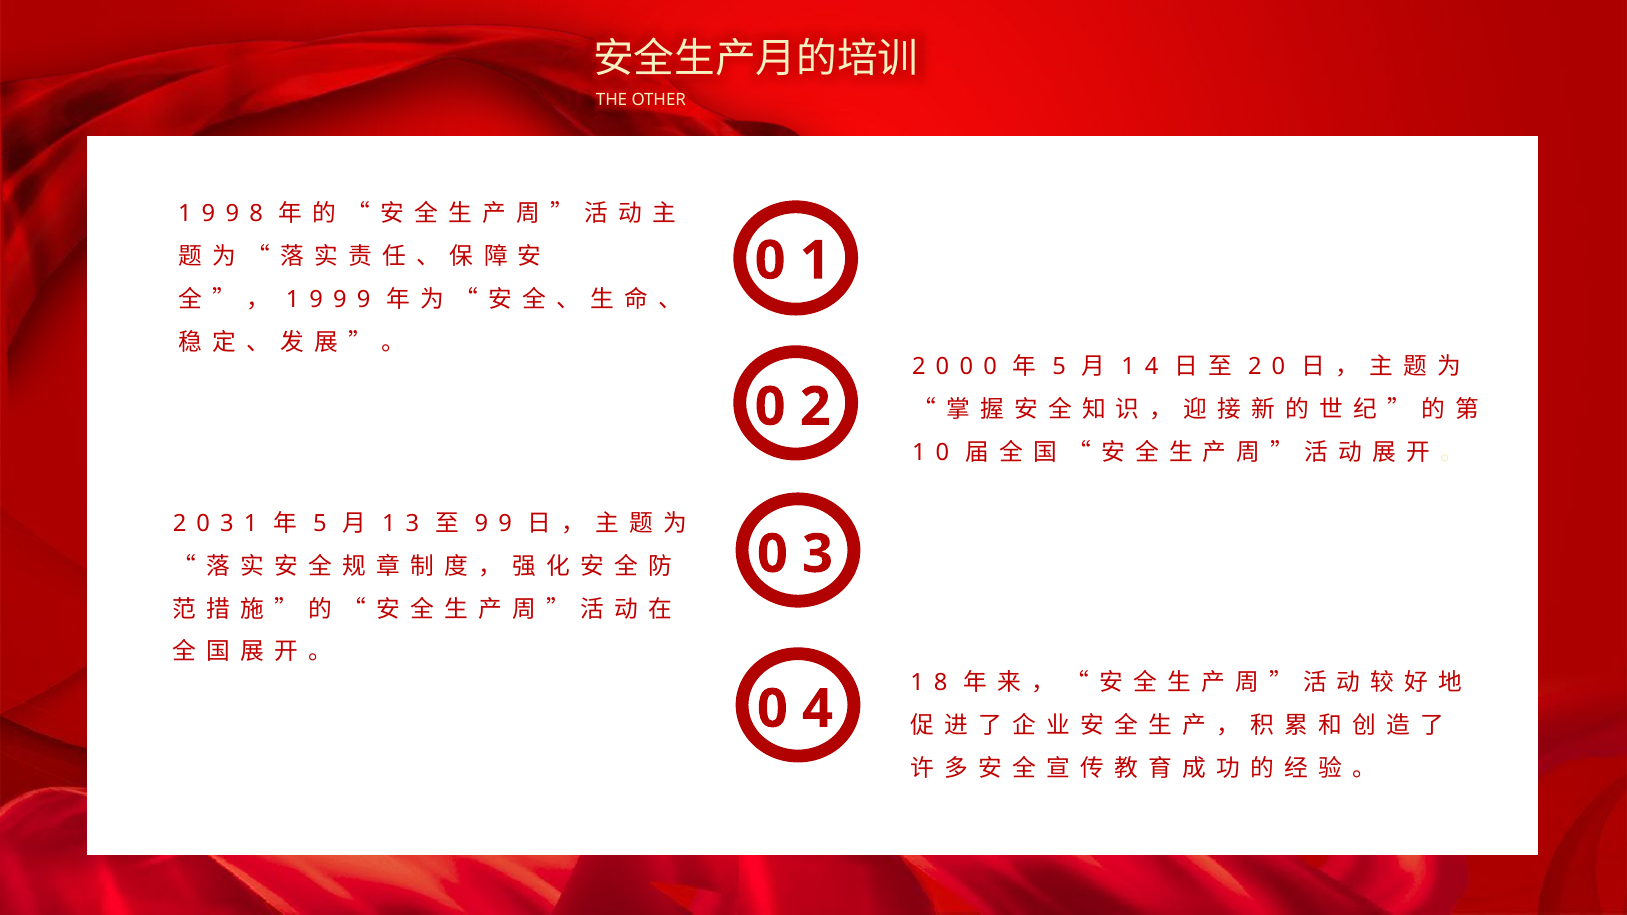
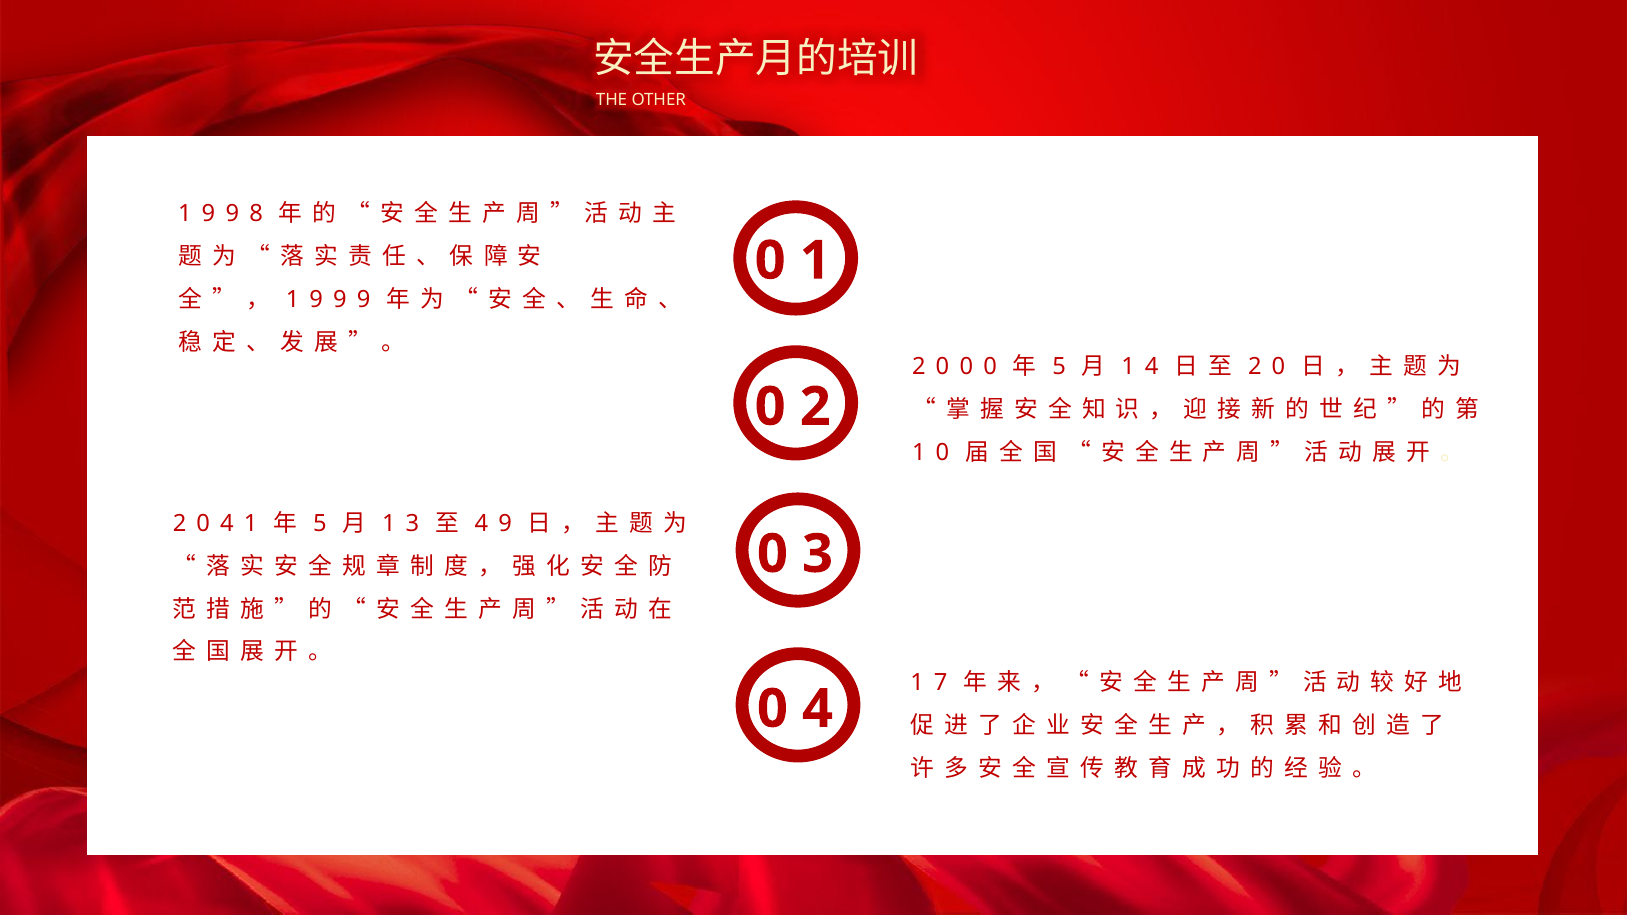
3: 3 -> 4 (227, 524)
9: 9 -> 4 (482, 524)
1 8: 8 -> 7 (941, 683)
